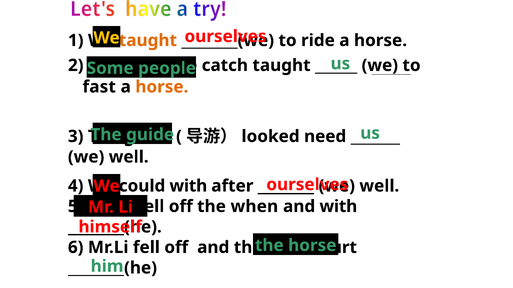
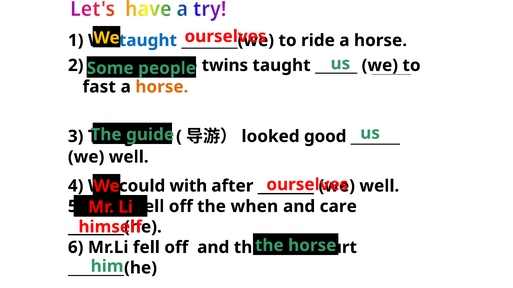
taught colour: orange -> blue (148, 41)
catch: catch -> twins (225, 65)
need: need -> good (325, 137)
and with: with -> care (338, 207)
